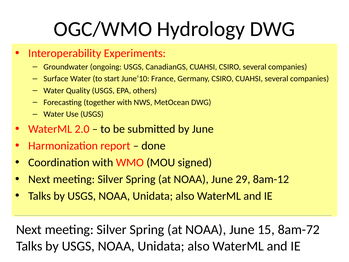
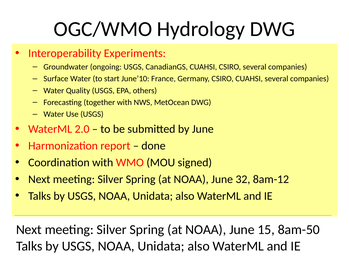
29: 29 -> 32 (243, 179)
8am-72: 8am-72 -> 8am-50 (299, 230)
